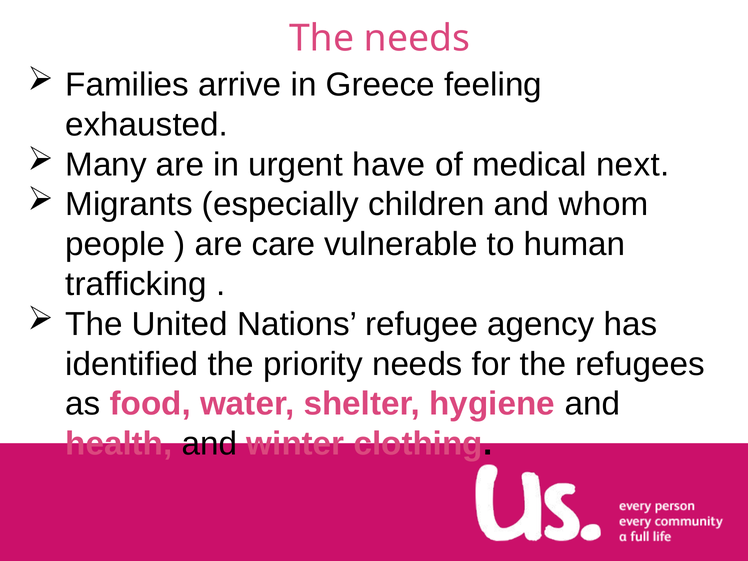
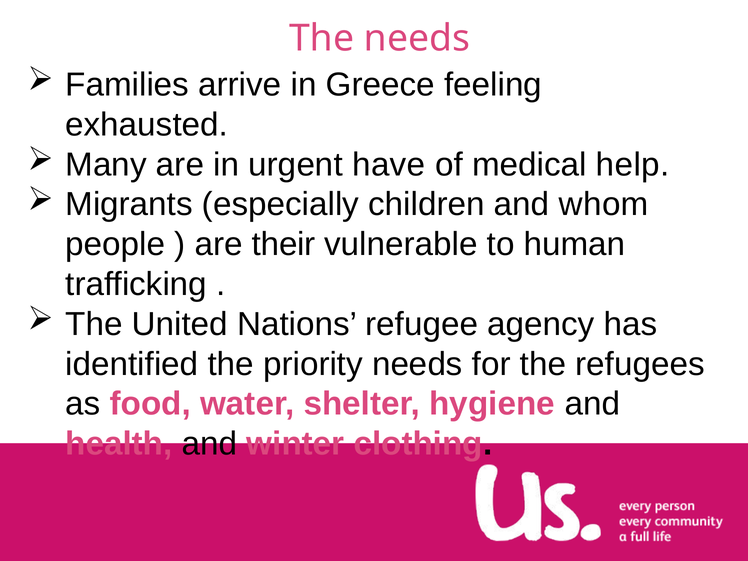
next: next -> help (633, 165)
care: care -> their (284, 244)
